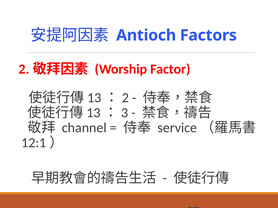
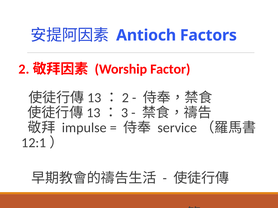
channel: channel -> impulse (84, 128)
